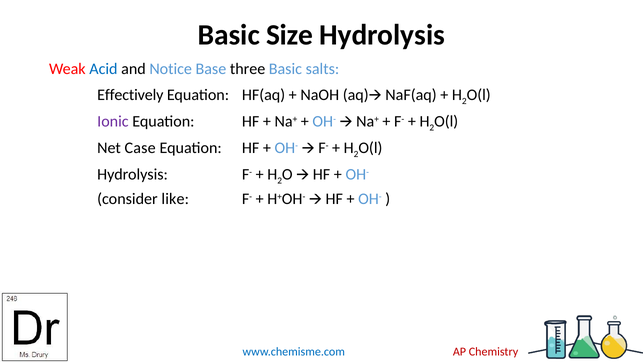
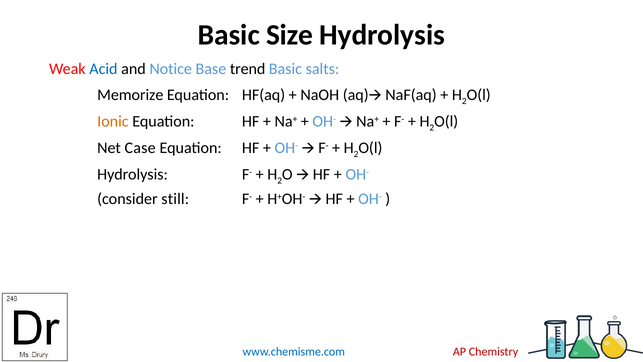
three: three -> trend (248, 69)
Effectively: Effectively -> Memorize (130, 95)
Ionic colour: purple -> orange (113, 121)
like: like -> still (175, 199)
